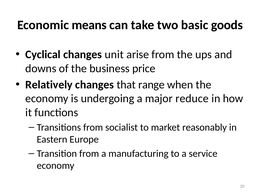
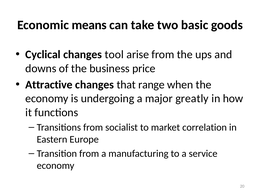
unit: unit -> tool (114, 55)
Relatively: Relatively -> Attractive (49, 85)
reduce: reduce -> greatly (192, 99)
reasonably: reasonably -> correlation (205, 127)
